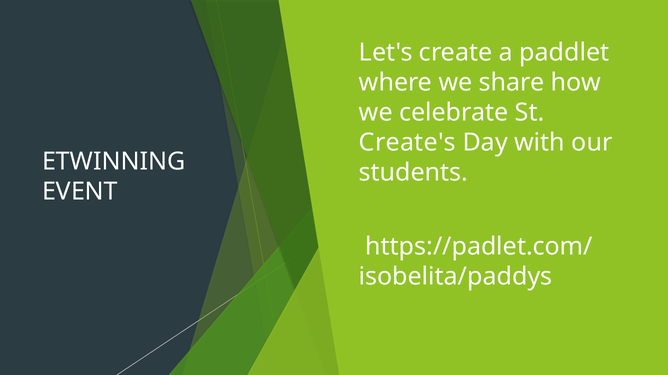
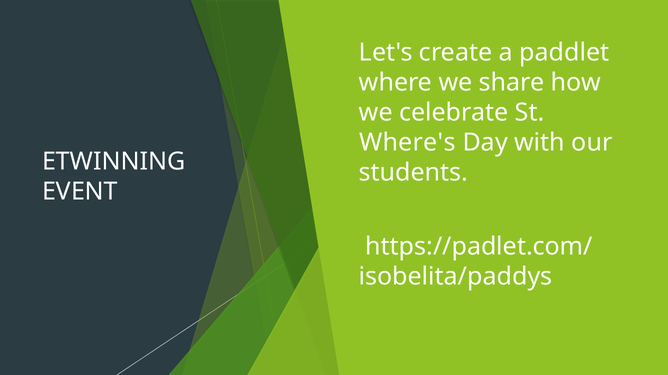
Create's: Create's -> Where's (407, 143)
